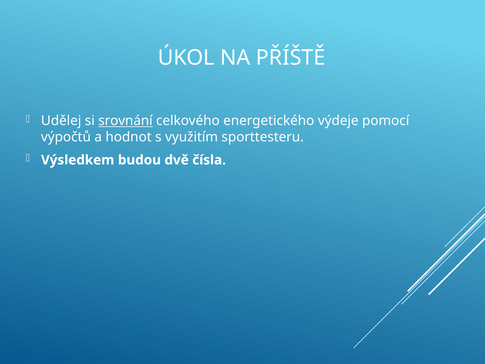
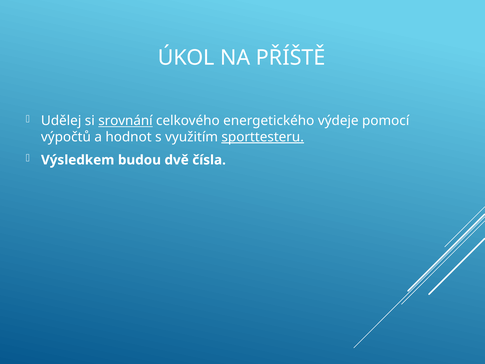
sporttesteru underline: none -> present (263, 137)
